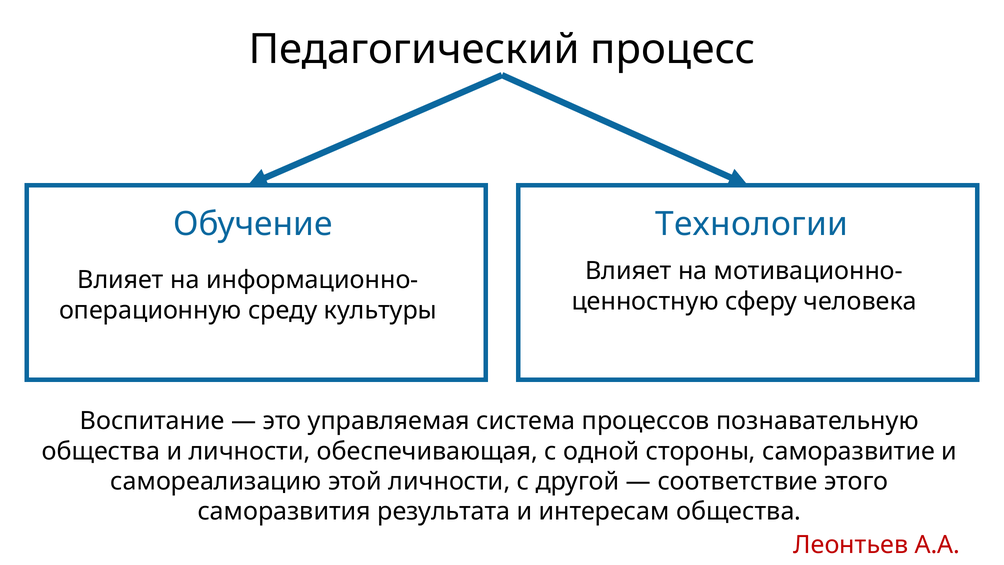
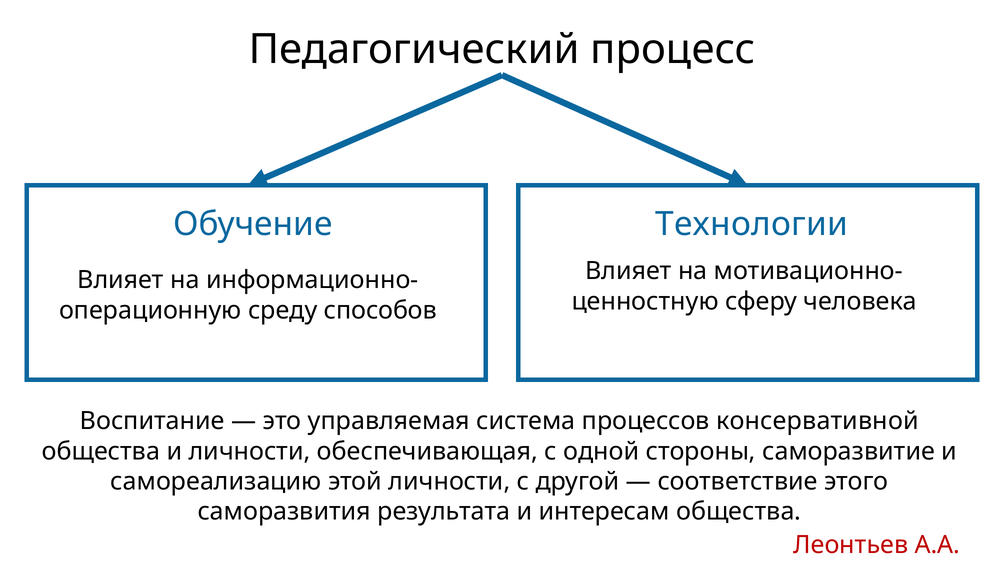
культуры: культуры -> способов (380, 310)
познавательную: познавательную -> консервативной (817, 421)
